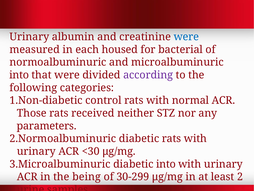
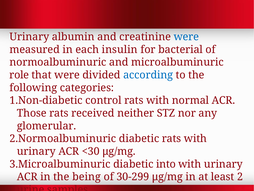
housed: housed -> insulin (120, 49)
into: into -> role (19, 75)
according colour: purple -> blue (148, 75)
parameters: parameters -> glomerular (47, 126)
